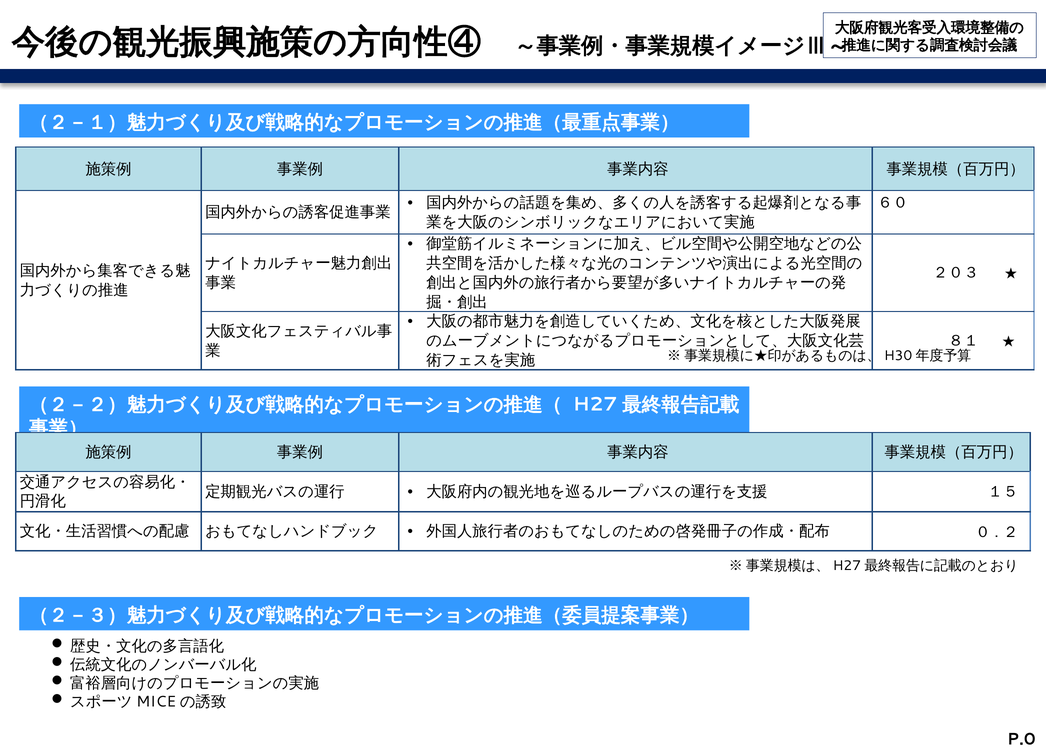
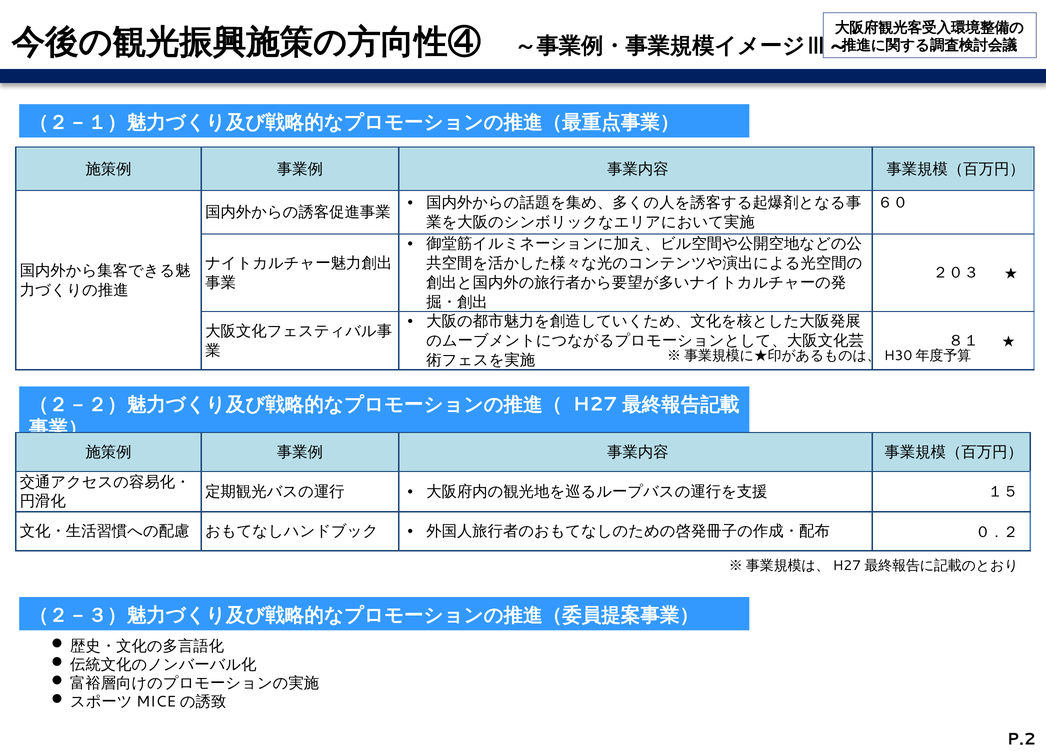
P.0: P.0 -> P.2 (1021, 739)
